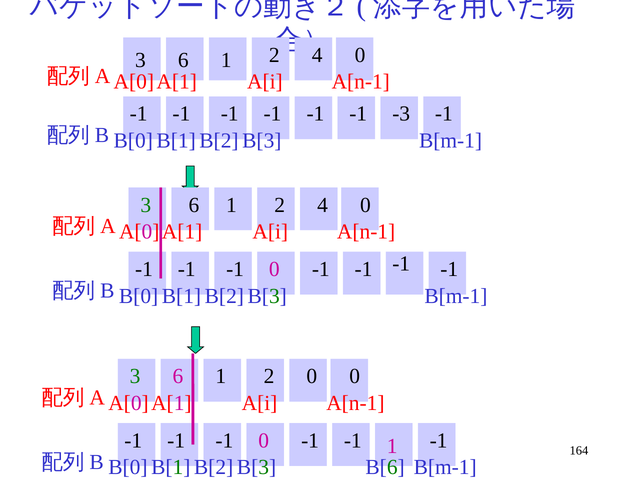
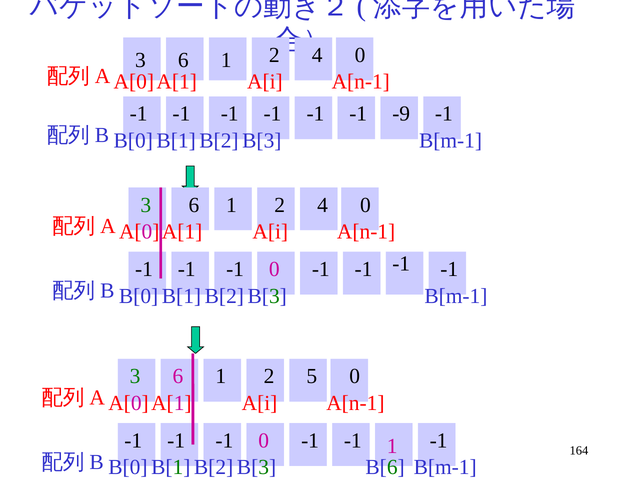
-3: -3 -> -9 (401, 114)
2 0: 0 -> 5 (312, 377)
